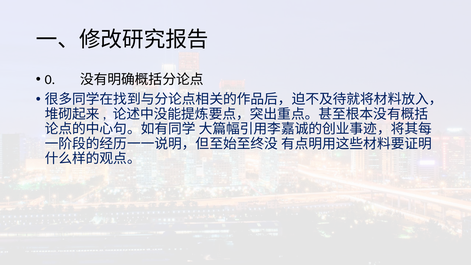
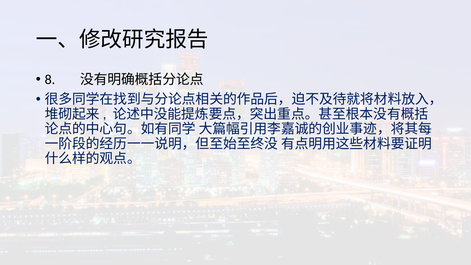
0: 0 -> 8 (50, 80)
